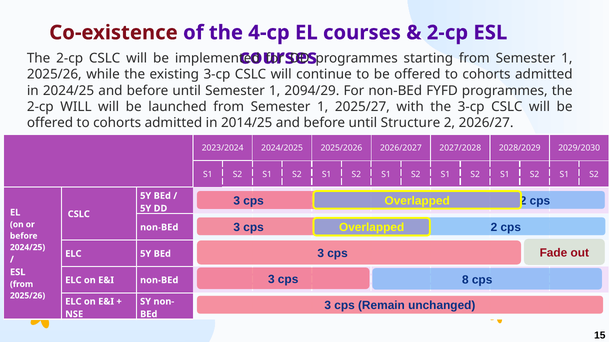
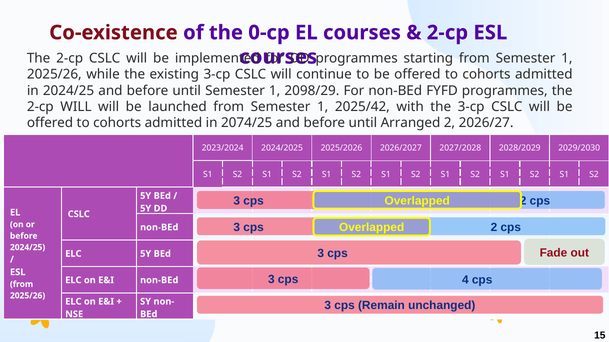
4-cp: 4-cp -> 0-cp (269, 33)
2094/29: 2094/29 -> 2098/29 (312, 91)
2025/27: 2025/27 -> 2025/42 (362, 107)
2014/25: 2014/25 -> 2074/25 (247, 123)
Structure: Structure -> Arranged (411, 123)
8: 8 -> 4 (465, 280)
